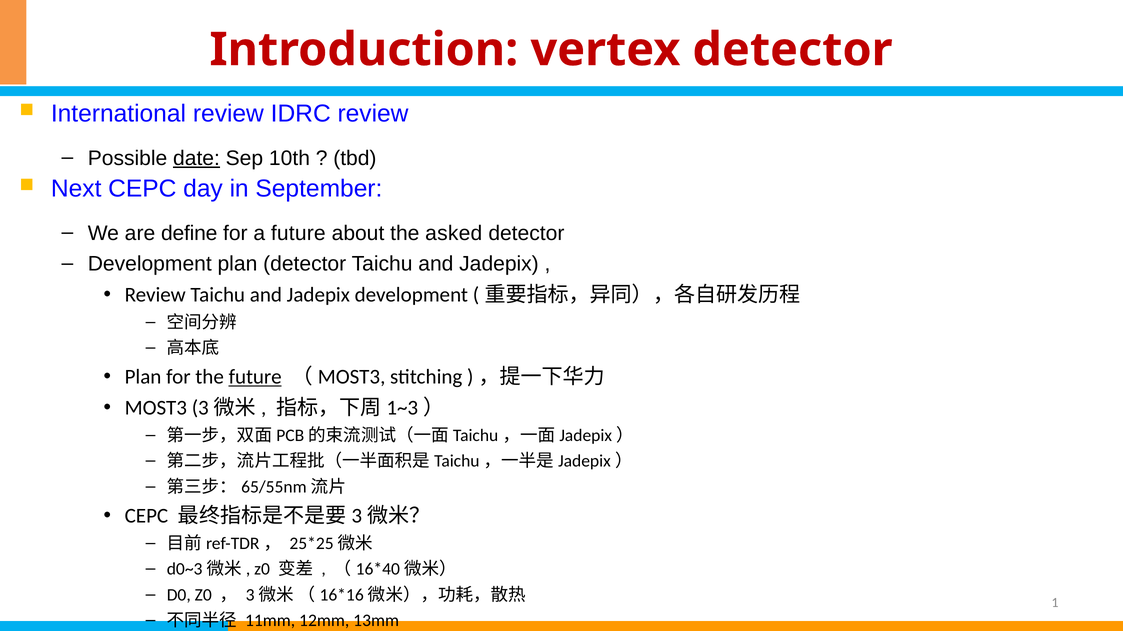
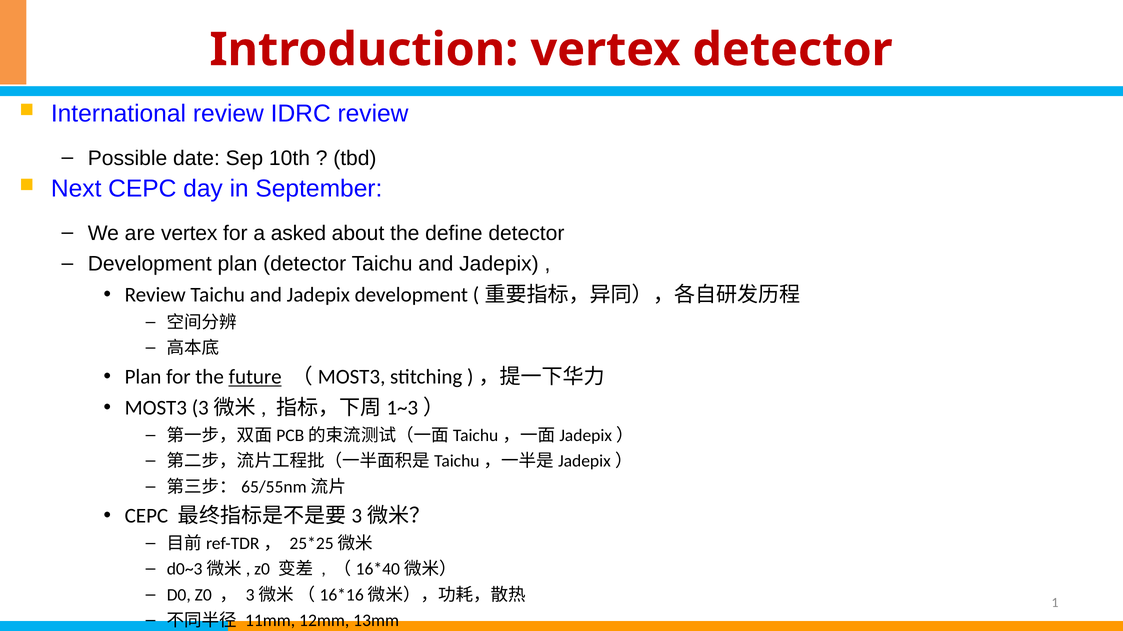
date underline: present -> none (197, 158)
are define: define -> vertex (189, 233)
a future: future -> asked (299, 233)
the asked: asked -> define (454, 233)
